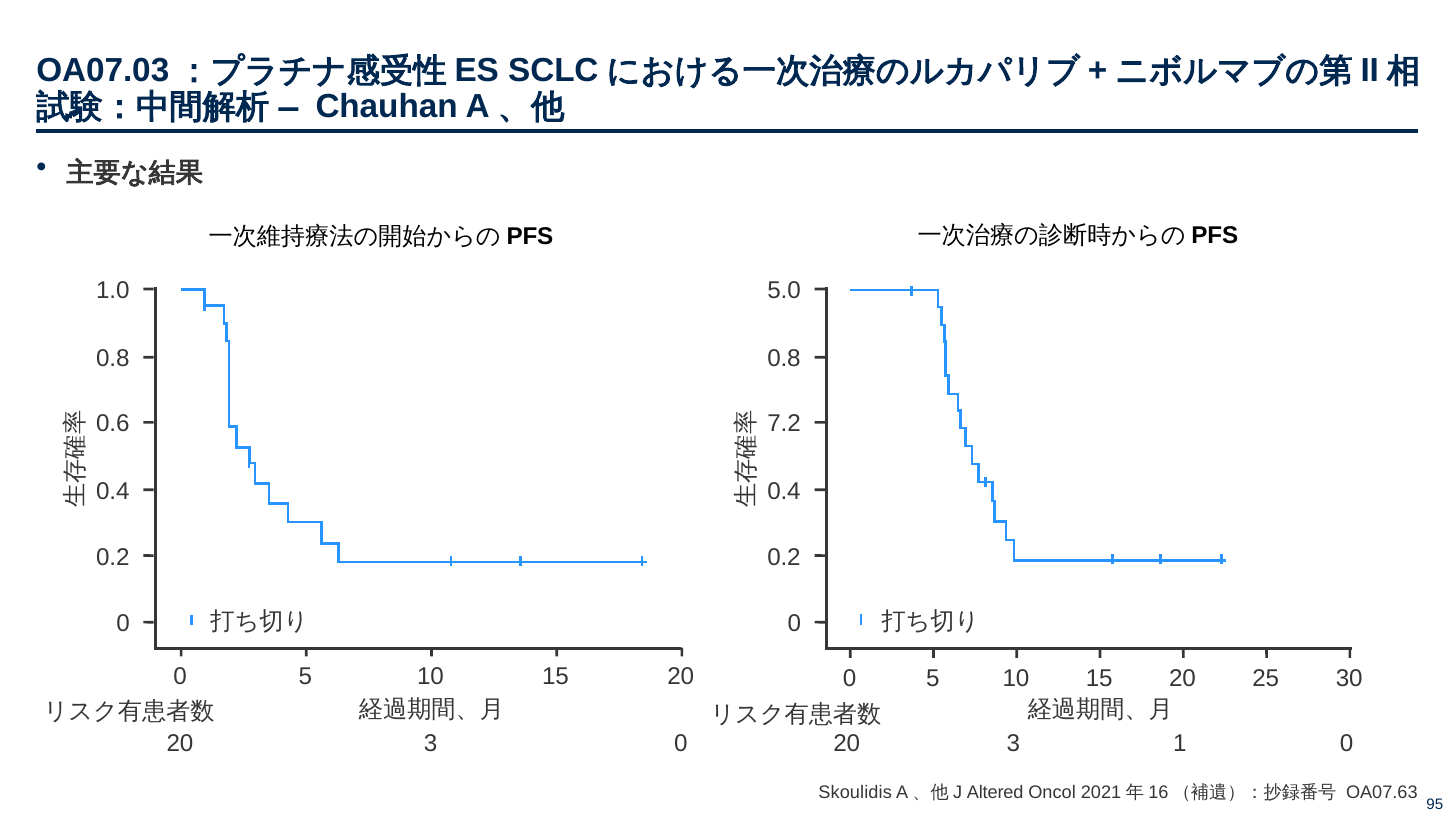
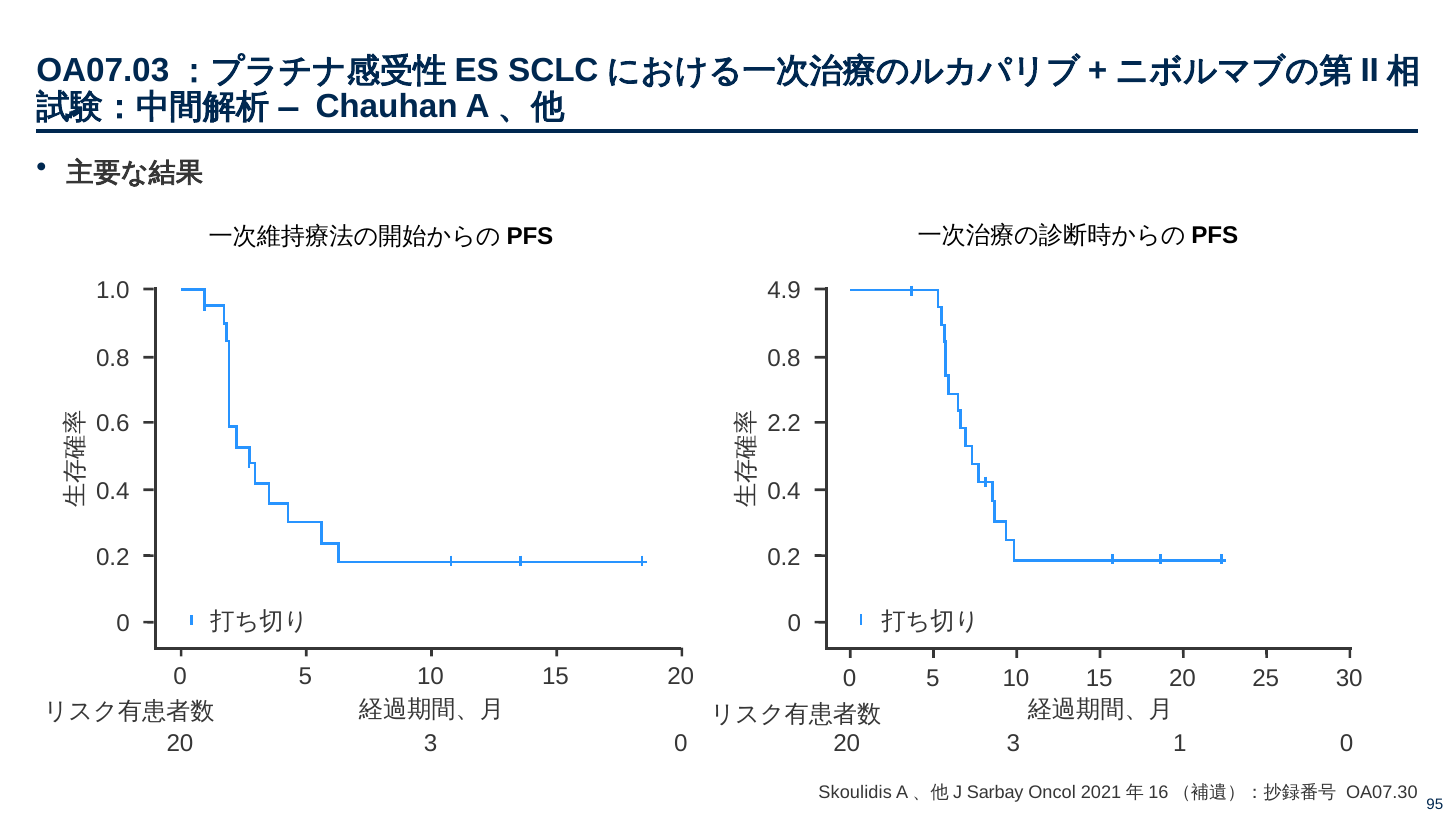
5.0: 5.0 -> 4.9 (784, 290)
7.2: 7.2 -> 2.2 (784, 424)
Altered: Altered -> Sarbay (995, 792)
OA07.63: OA07.63 -> OA07.30 (1382, 792)
